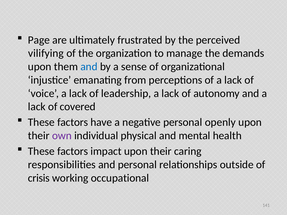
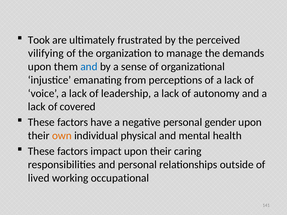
Page: Page -> Took (39, 40)
openly: openly -> gender (220, 122)
own colour: purple -> orange (62, 136)
crisis: crisis -> lived (39, 178)
